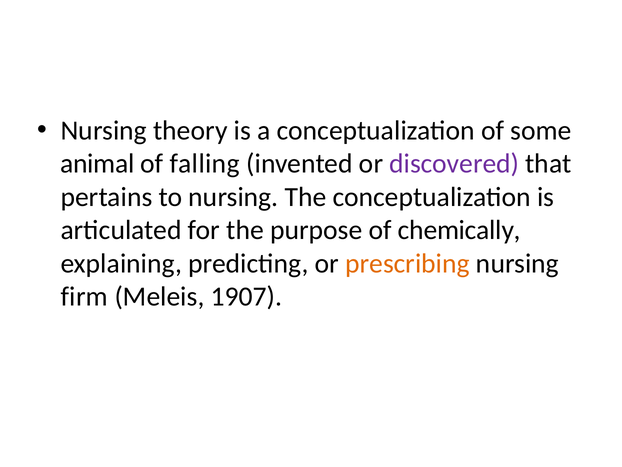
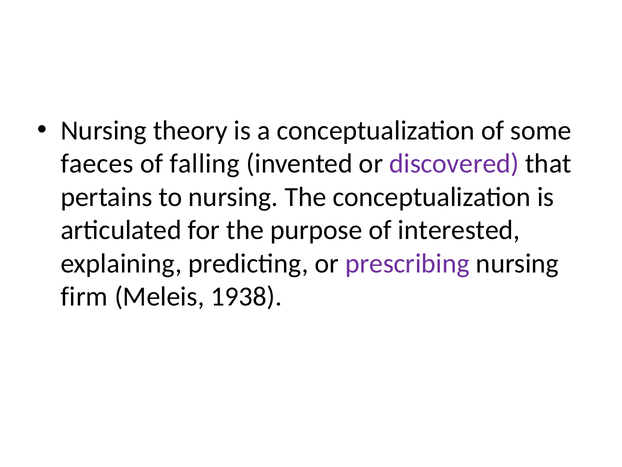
animal: animal -> faeces (97, 164)
chemically: chemically -> interested (459, 230)
prescribing colour: orange -> purple (407, 263)
1907: 1907 -> 1938 (246, 296)
